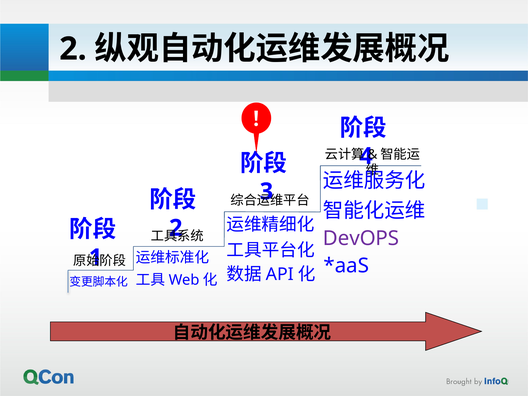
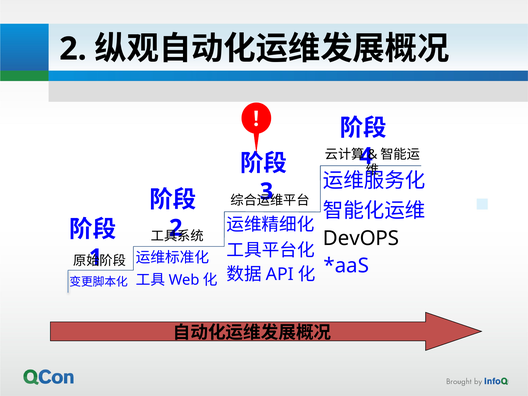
DevOPS colour: purple -> black (361, 238)
